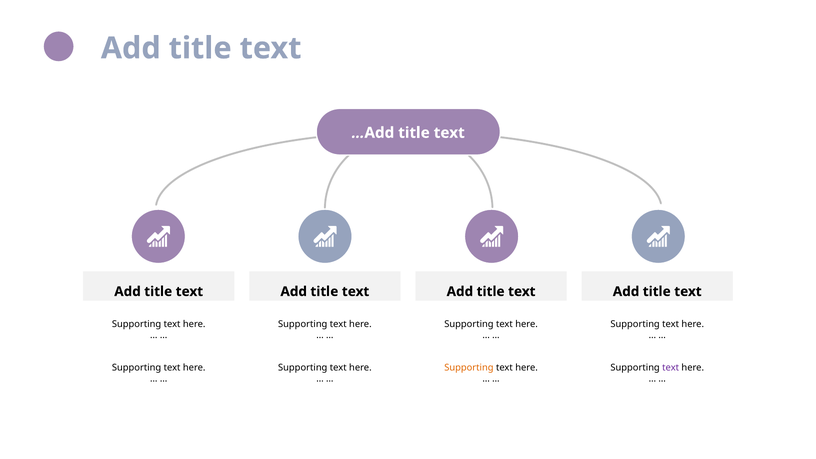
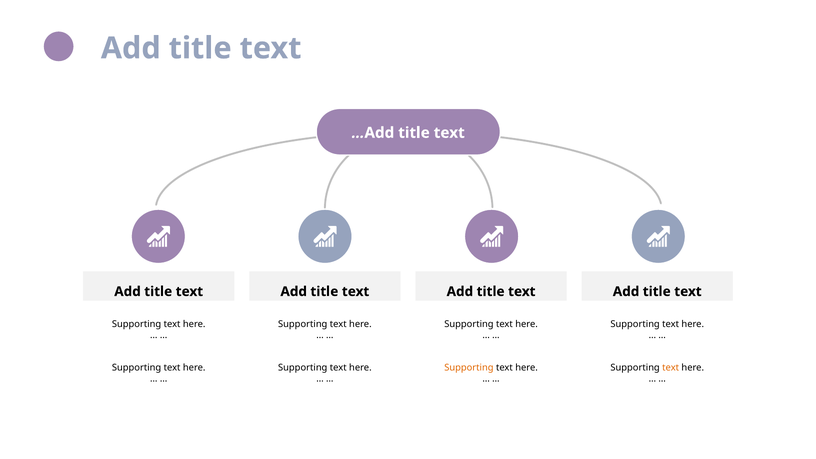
text colour: purple -> orange (671, 368)
